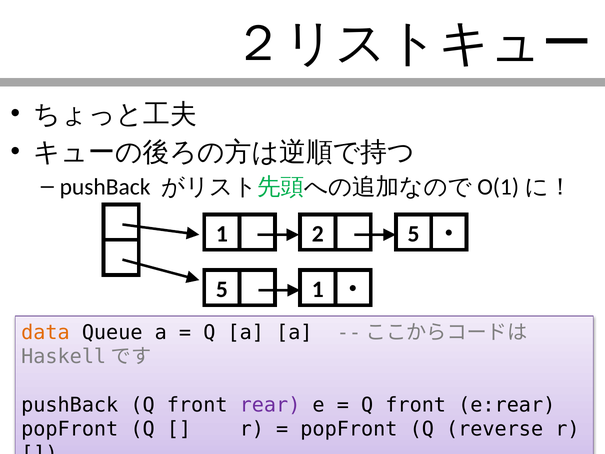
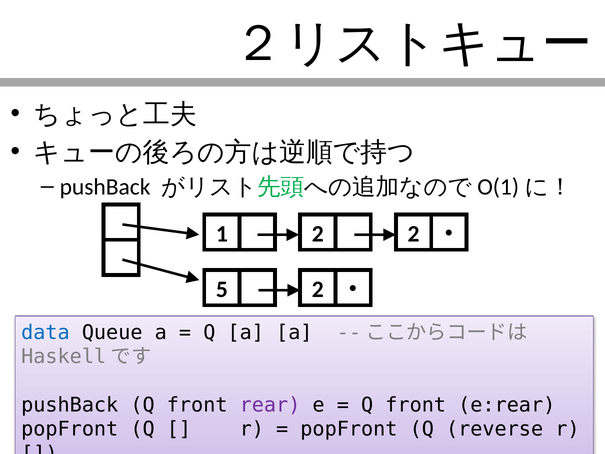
2 5: 5 -> 2 (414, 234)
5 1: 1 -> 2 (318, 289)
data colour: orange -> blue (45, 332)
